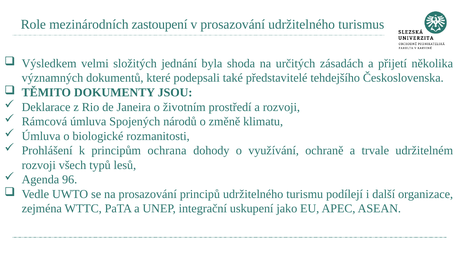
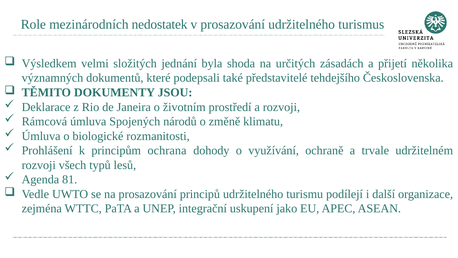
zastoupení: zastoupení -> nedostatek (160, 24)
96: 96 -> 81 (70, 179)
